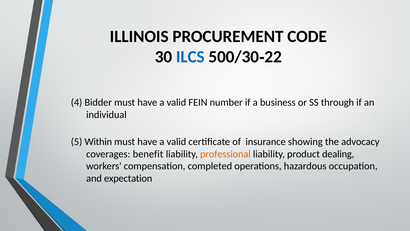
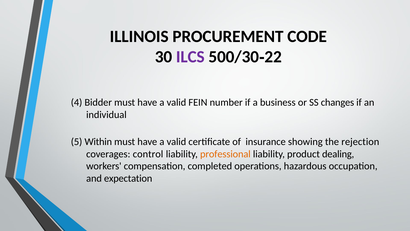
ILCS colour: blue -> purple (190, 57)
through: through -> changes (337, 102)
advocacy: advocacy -> rejection (360, 141)
benefit: benefit -> control (148, 154)
